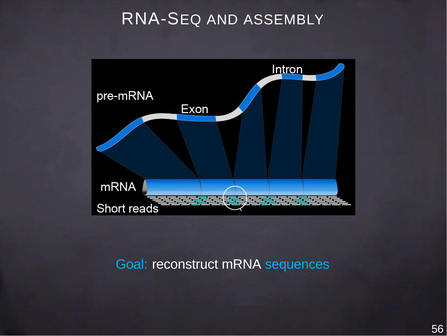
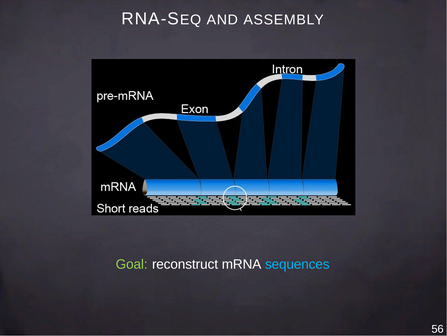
Goal colour: light blue -> light green (132, 264)
